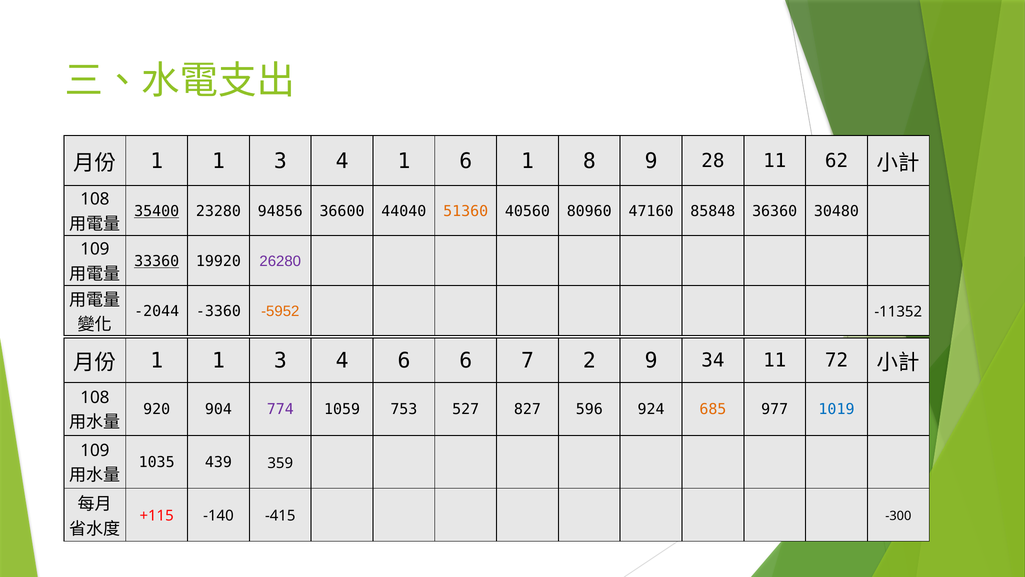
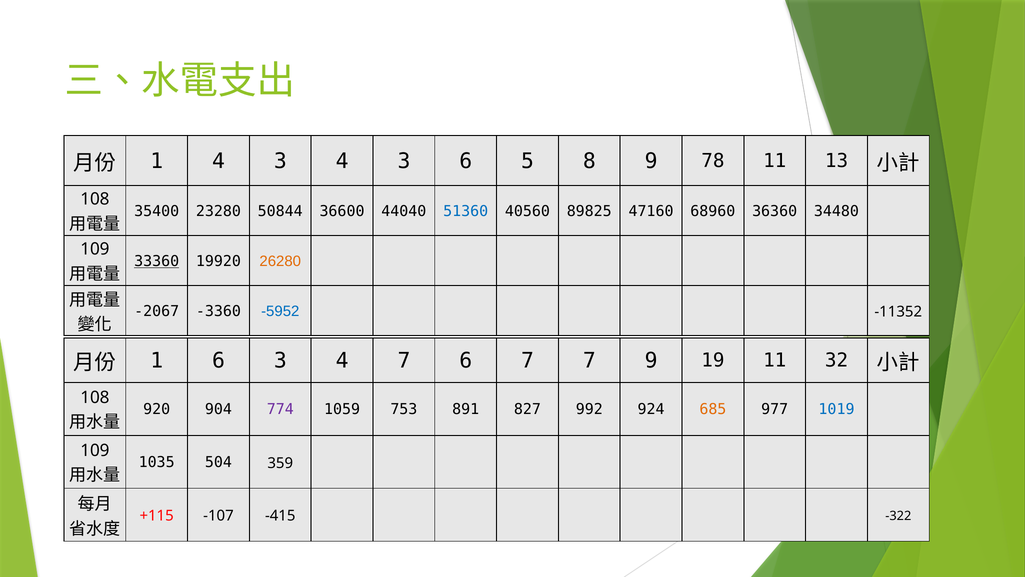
1: 1 -> 4 (219, 161)
3 4 1: 1 -> 3 (404, 161)
6 1: 1 -> 5 (528, 161)
28: 28 -> 78 (713, 161)
62: 62 -> 13 (837, 161)
35400 underline: present -> none (157, 211)
94856: 94856 -> 50844 (280, 211)
51360 colour: orange -> blue (466, 211)
80960: 80960 -> 89825 (589, 211)
85848: 85848 -> 68960 (713, 211)
30480: 30480 -> 34480 (836, 211)
26280 colour: purple -> orange (280, 261)
-2044: -2044 -> -2067 (157, 311)
-5952 colour: orange -> blue (280, 311)
1: 1 -> 6 (219, 360)
4 6: 6 -> 7 (404, 360)
7 2: 2 -> 7 (589, 360)
34: 34 -> 19 (713, 360)
72: 72 -> 32 (837, 360)
527: 527 -> 891 (466, 409)
596: 596 -> 992 (589, 409)
439: 439 -> 504 (218, 462)
-140: -140 -> -107 (218, 516)
-300: -300 -> -322 (898, 516)
